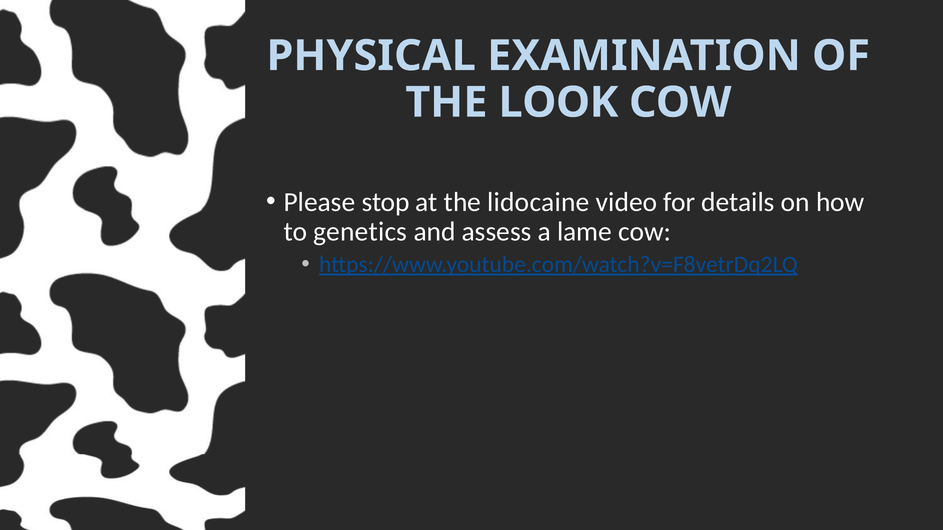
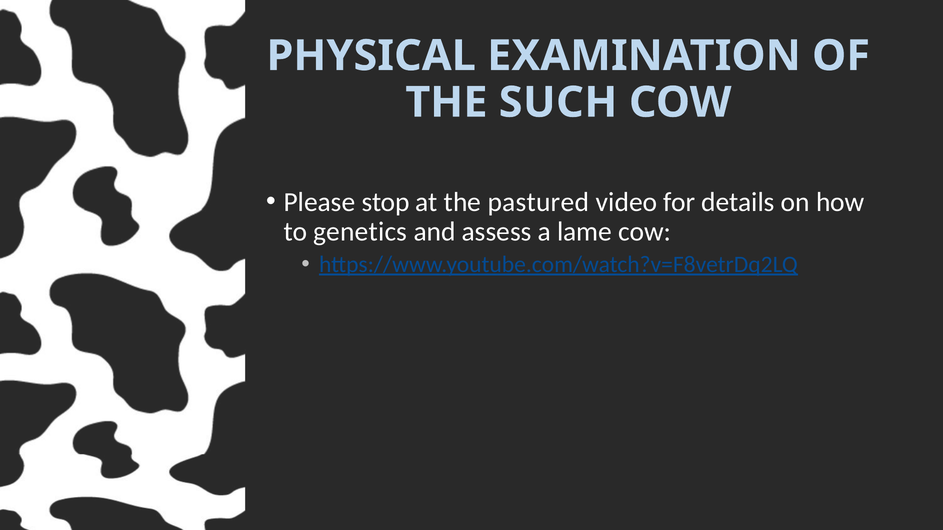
LOOK: LOOK -> SUCH (558, 103)
lidocaine: lidocaine -> pastured (538, 202)
